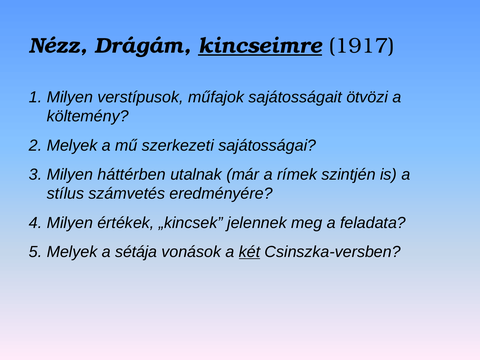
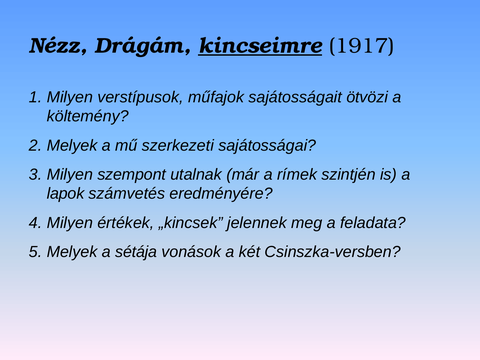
háttérben: háttérben -> szempont (132, 174)
stílus: stílus -> lapok (66, 194)
két underline: present -> none (249, 252)
